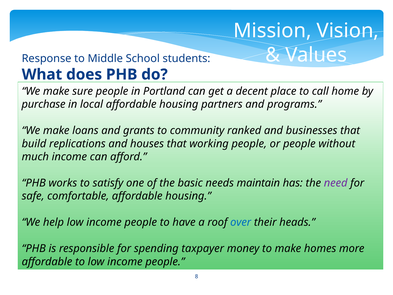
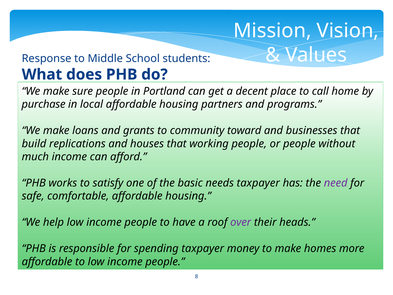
ranked: ranked -> toward (244, 130)
needs maintain: maintain -> taxpayer (258, 183)
over colour: blue -> purple (241, 222)
